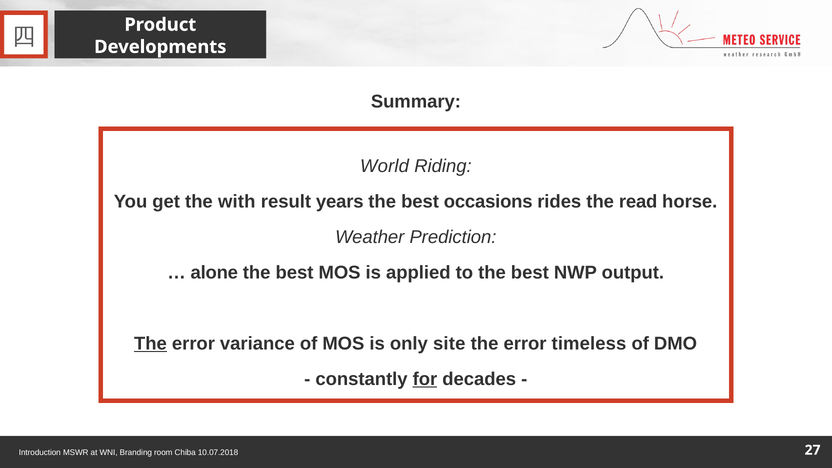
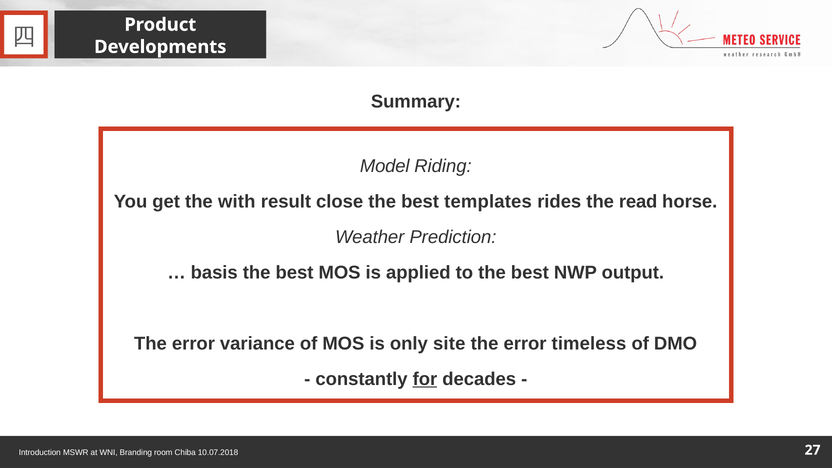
World: World -> Model (385, 166)
years: years -> close (340, 202)
occasions: occasions -> templates (488, 202)
alone: alone -> basis (214, 273)
The underline: present -> none (150, 344)
